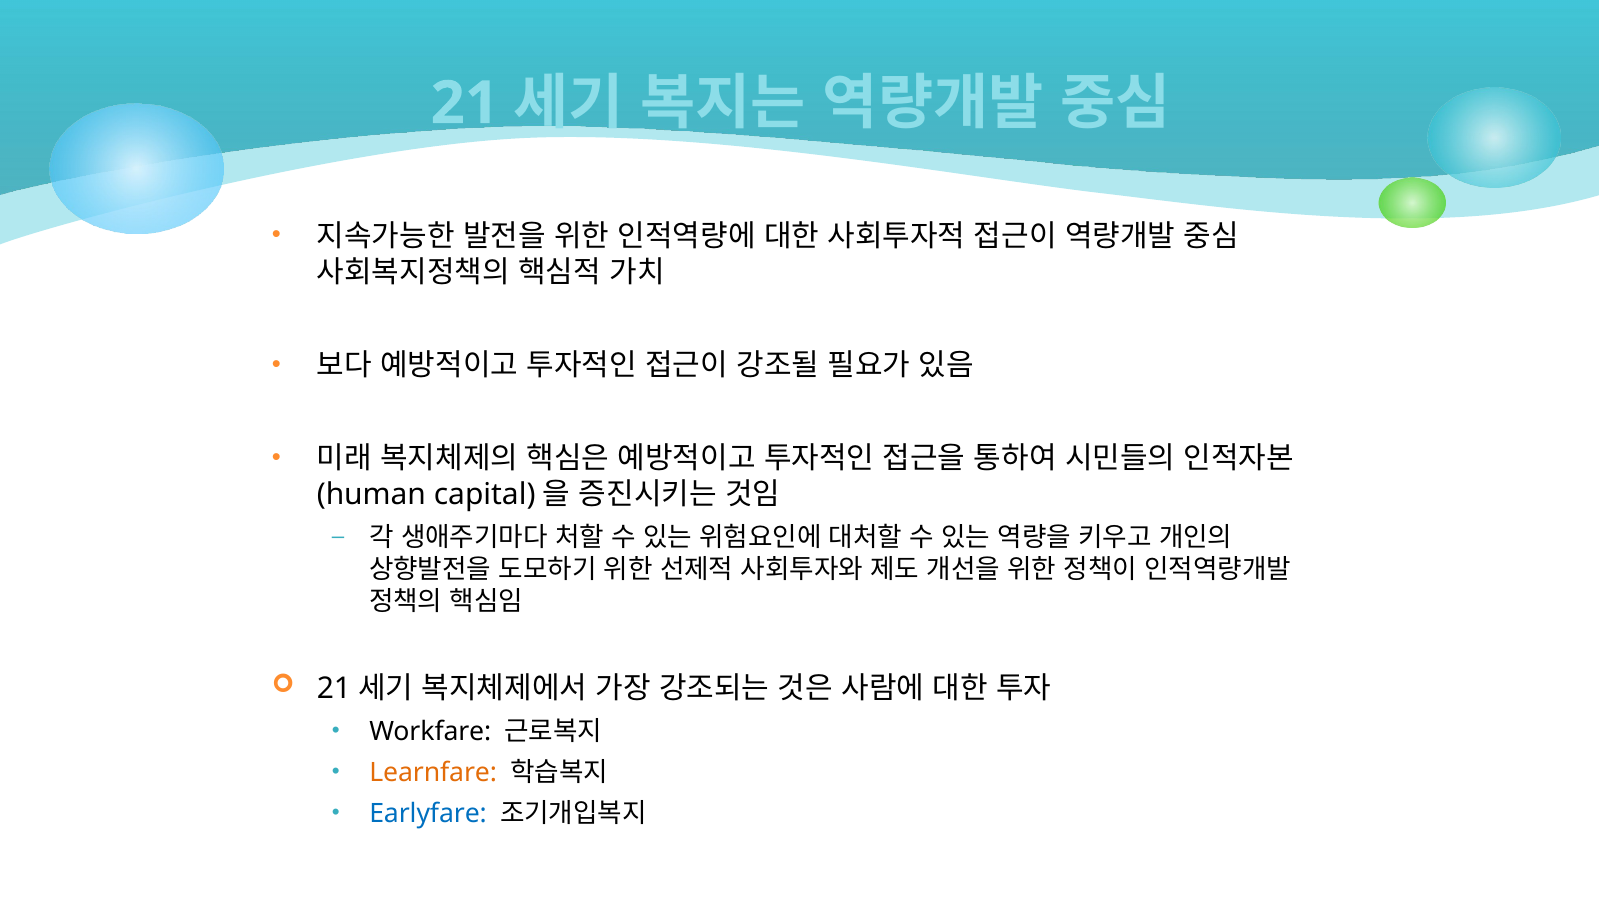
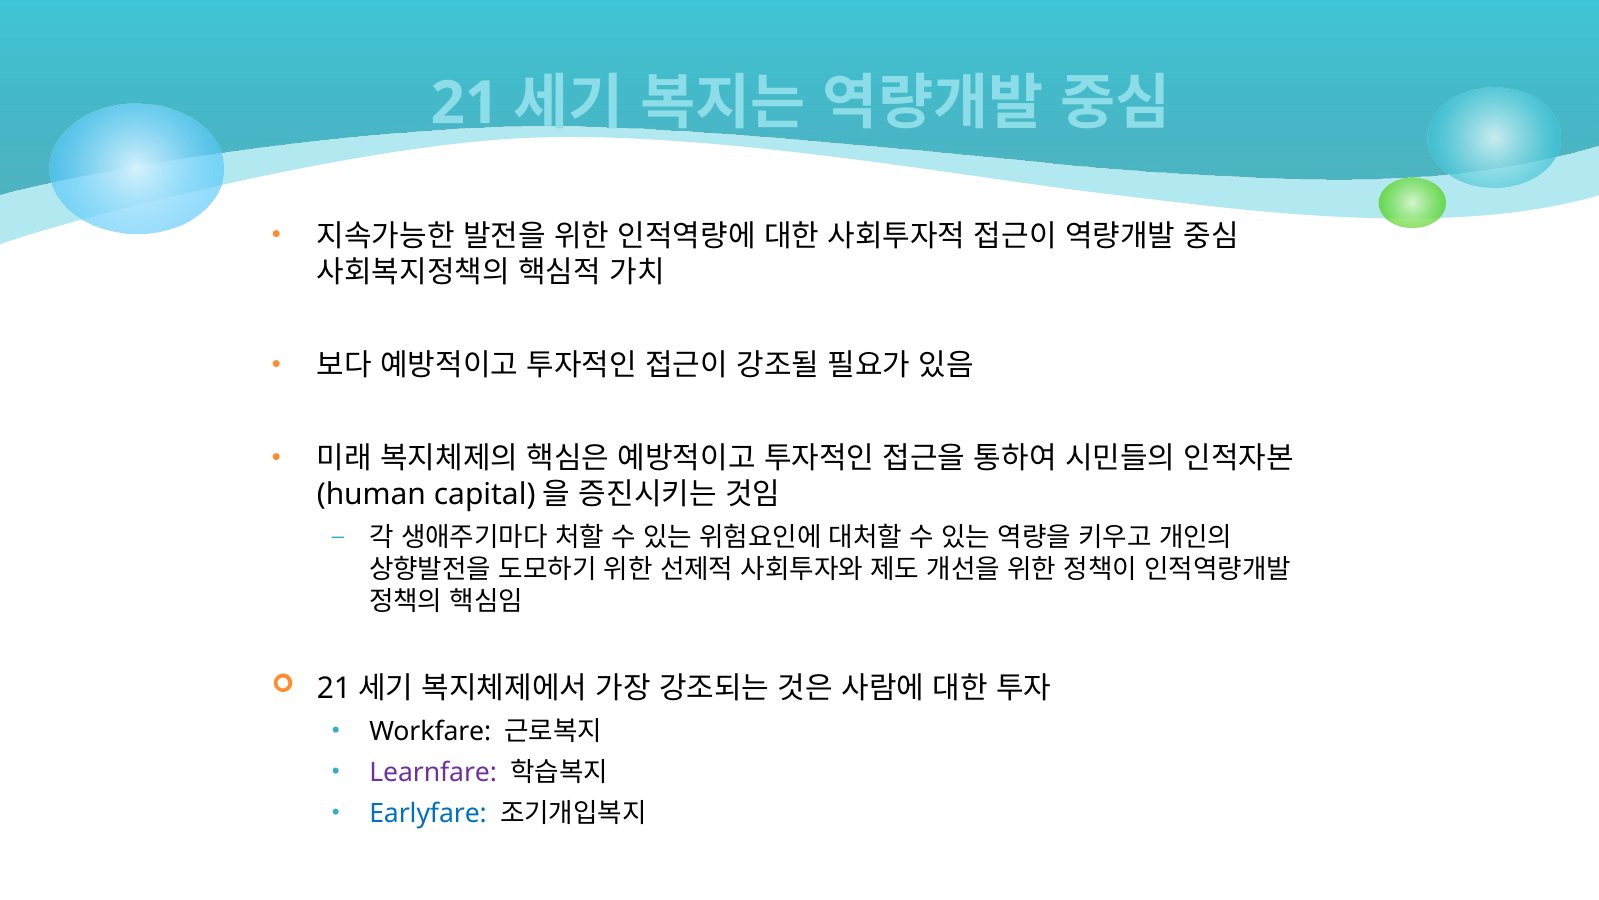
Learnfare colour: orange -> purple (433, 772)
